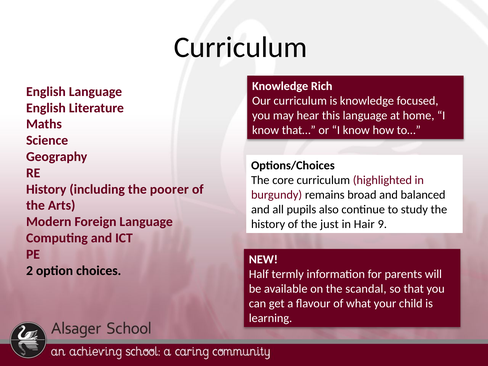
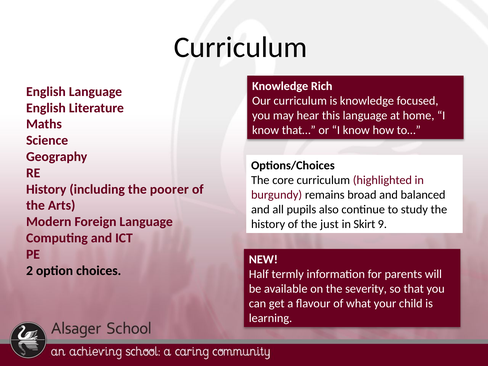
Hair: Hair -> Skirt (364, 224)
scandal: scandal -> severity (366, 289)
